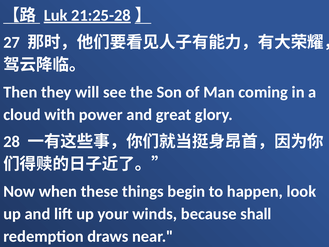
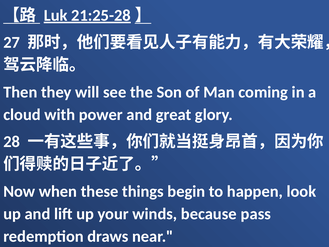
shall: shall -> pass (256, 214)
